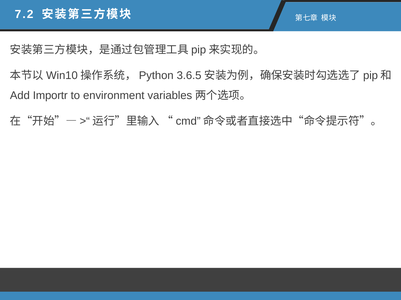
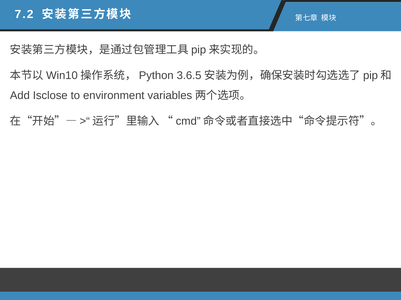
Importr: Importr -> Isclose (50, 96)
